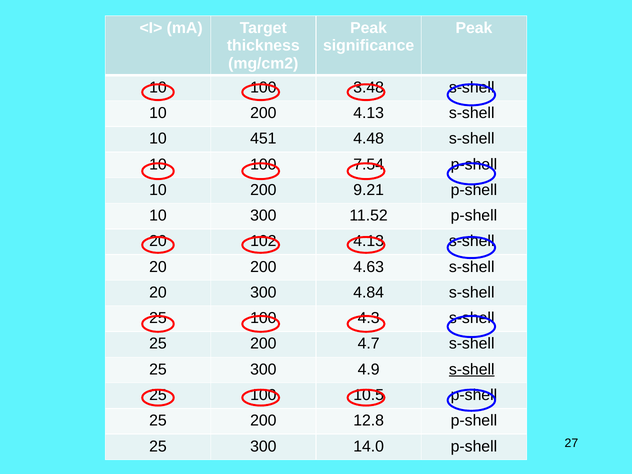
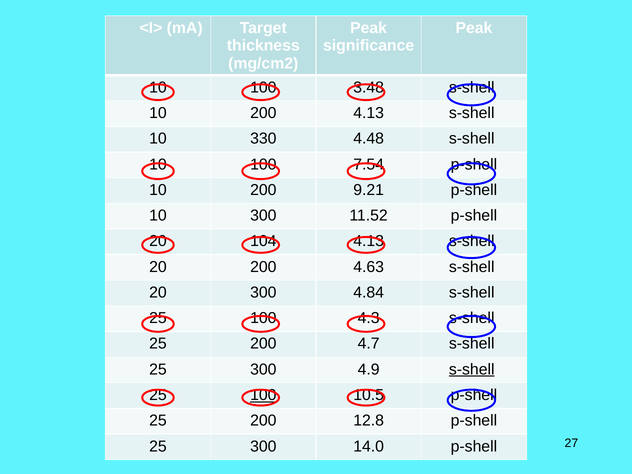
451: 451 -> 330 (263, 139)
102: 102 -> 104 (263, 241)
100 underline: none -> present (263, 395)
